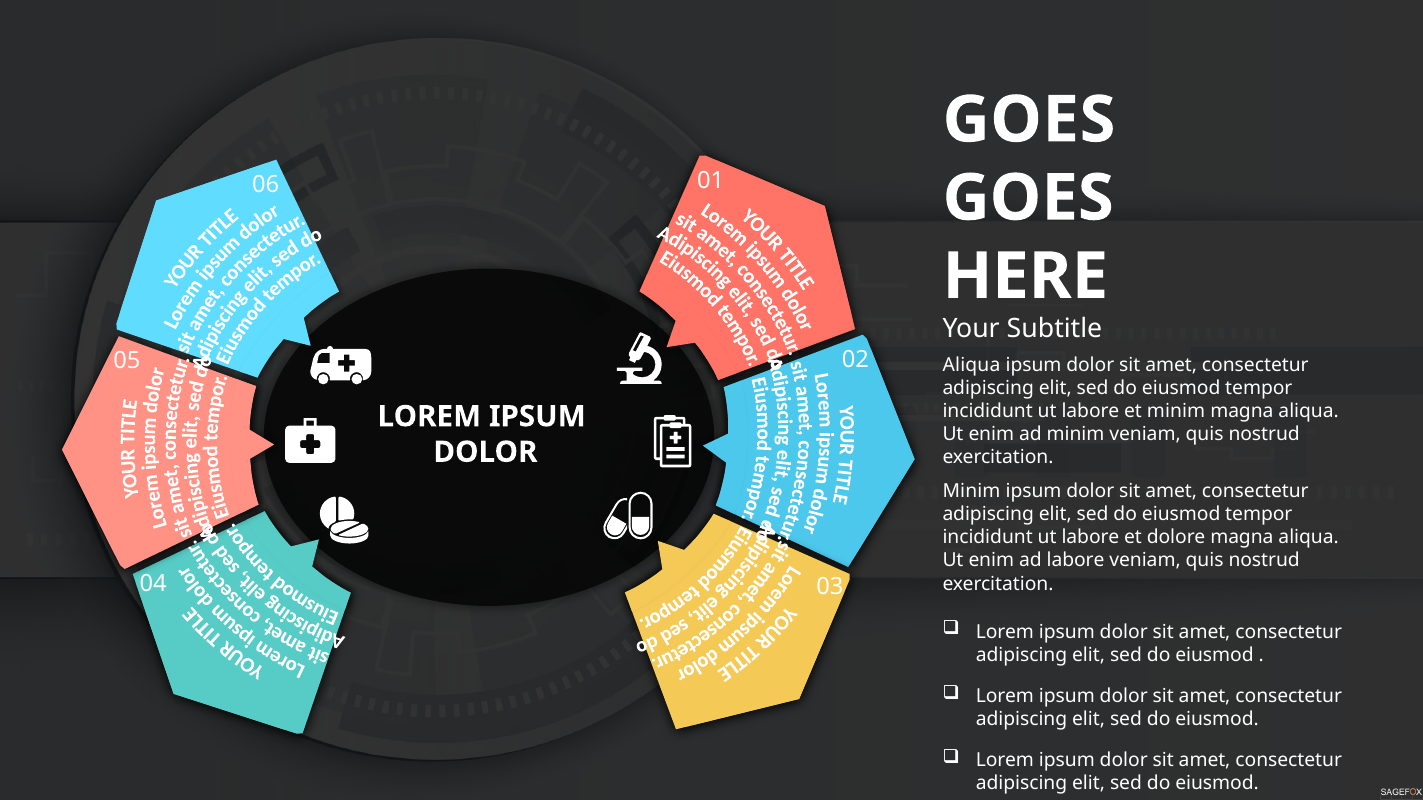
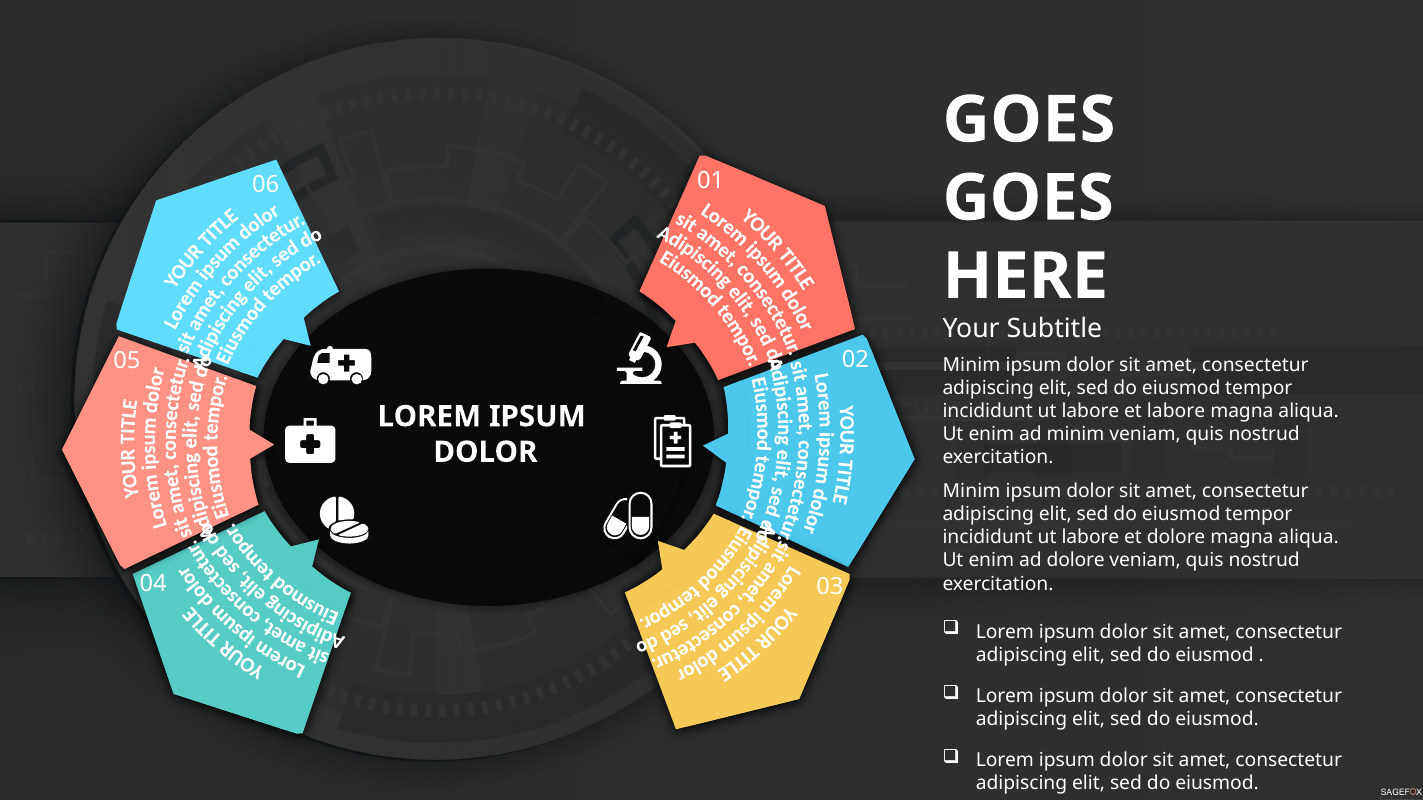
Aliqua: Aliqua -> Minim (972, 365)
et minim: minim -> labore (1176, 411)
ad labore: labore -> dolore (1076, 561)
